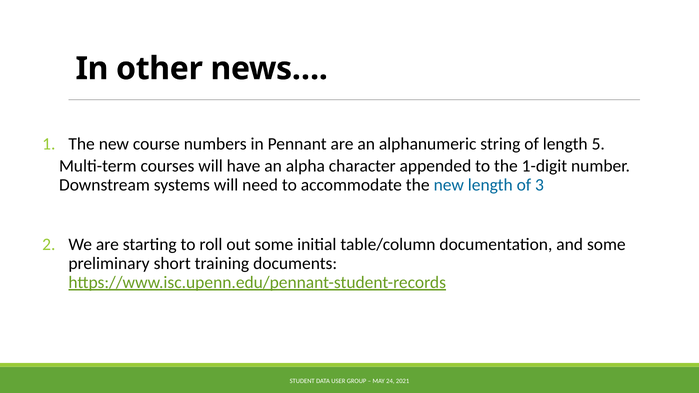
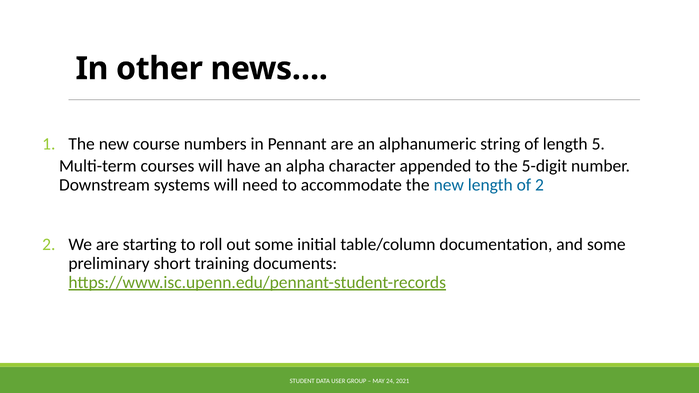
1-digit: 1-digit -> 5-digit (544, 166)
of 3: 3 -> 2 (540, 185)
